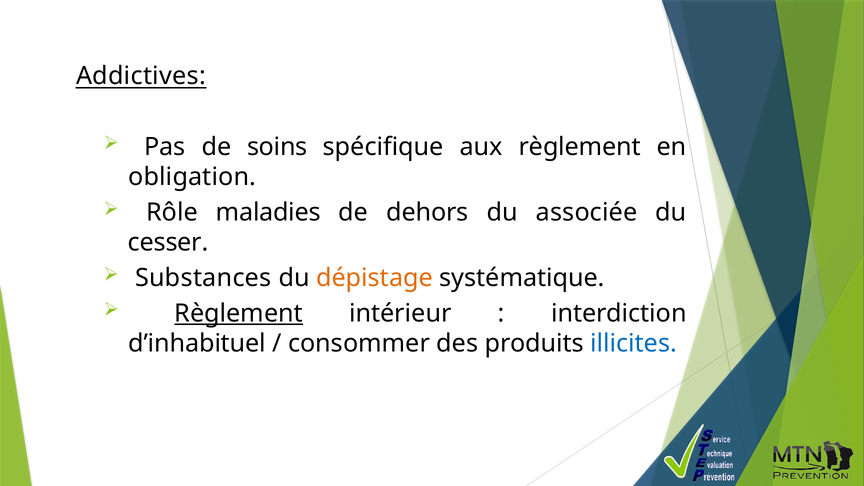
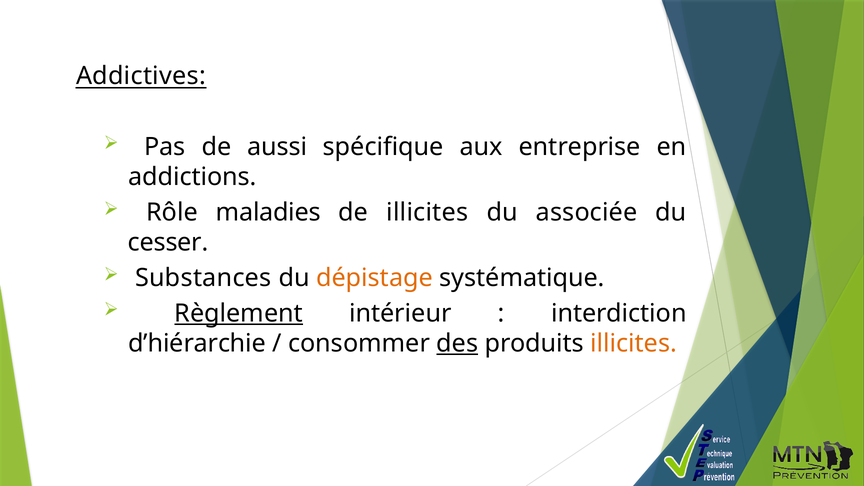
soins: soins -> aussi (277, 147)
aux règlement: règlement -> entreprise (580, 147)
obligation: obligation -> addictions (192, 177)
de dehors: dehors -> illicites (427, 212)
d’inhabituel: d’inhabituel -> d’hiérarchie (197, 343)
des underline: none -> present (457, 343)
illicites colour: blue -> orange (634, 343)
